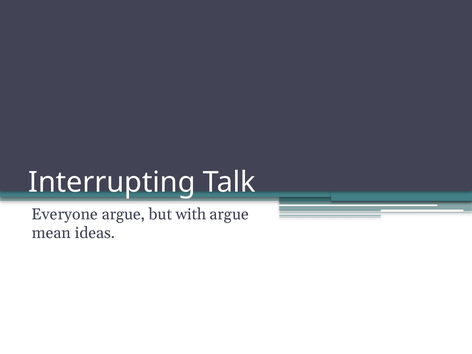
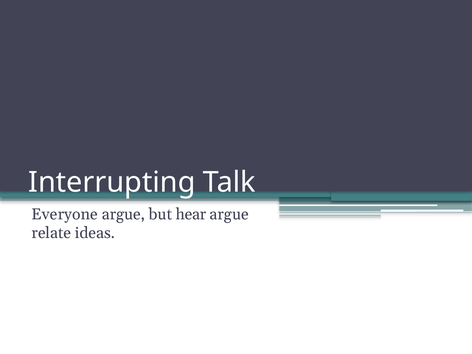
with: with -> hear (191, 214)
mean: mean -> relate (51, 233)
